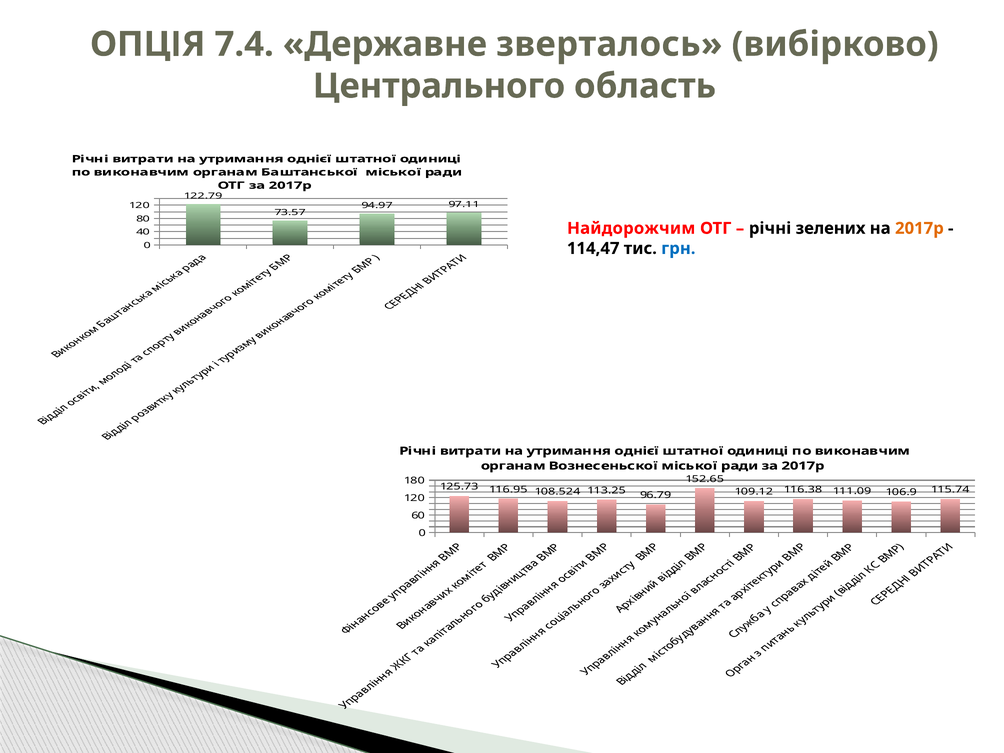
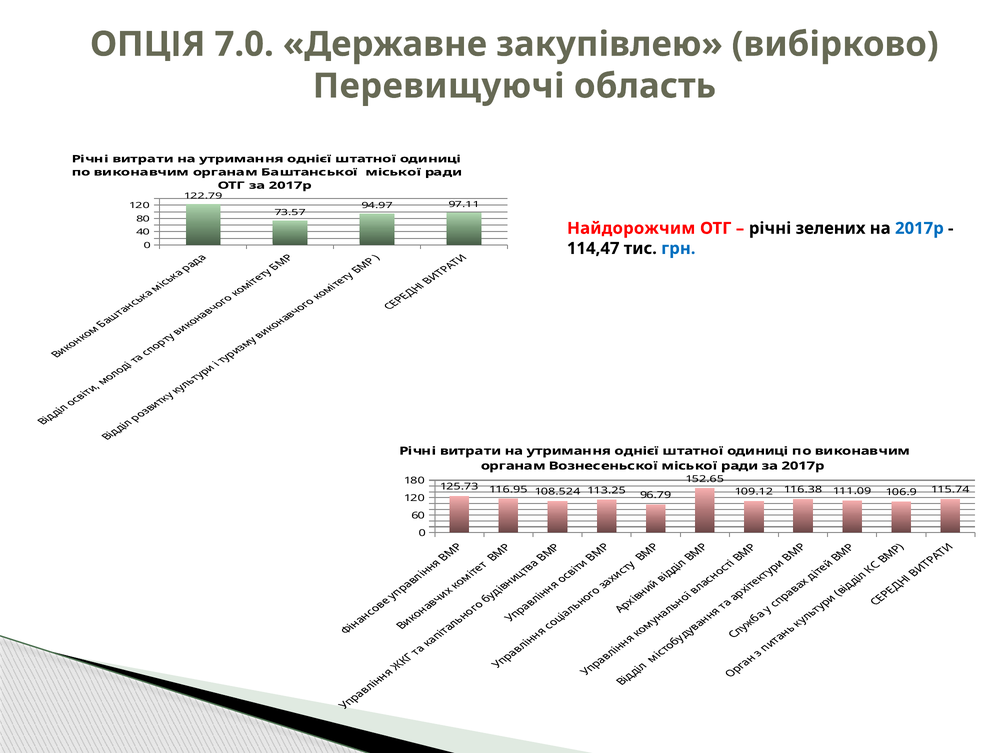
7.4: 7.4 -> 7.0 (244, 44)
зверталось: зверталось -> закупівлею (609, 44)
Центрального: Центрального -> Перевищуючі (439, 86)
2017р colour: orange -> blue (919, 228)
